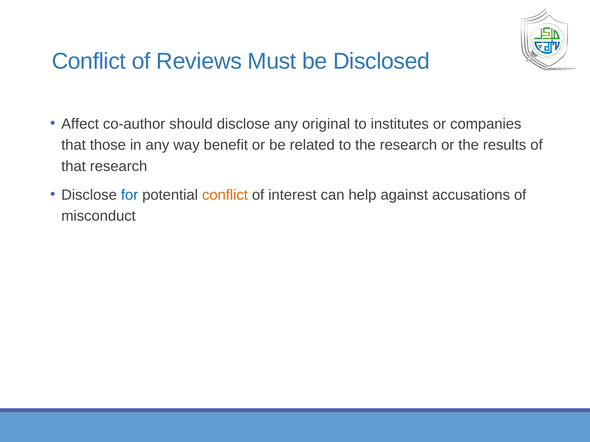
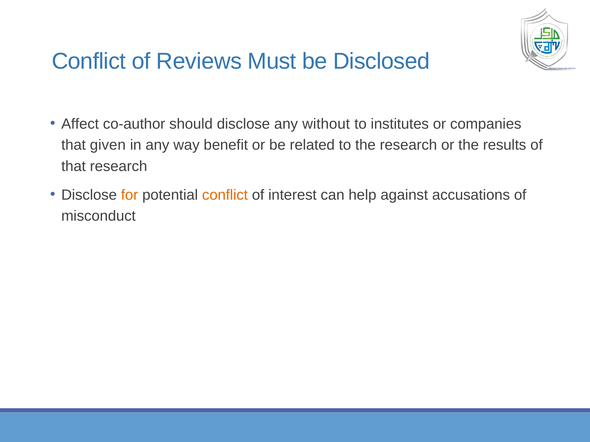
original: original -> without (326, 124)
those: those -> given (108, 145)
for colour: blue -> orange (130, 195)
